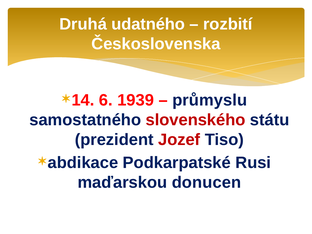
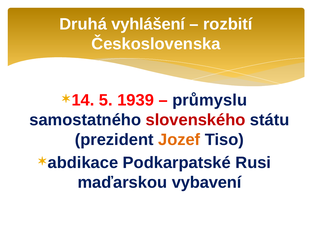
udatného: udatného -> vyhlášení (148, 24)
6: 6 -> 5 (106, 100)
Jozef colour: red -> orange (179, 140)
donucen: donucen -> vybavení (207, 182)
